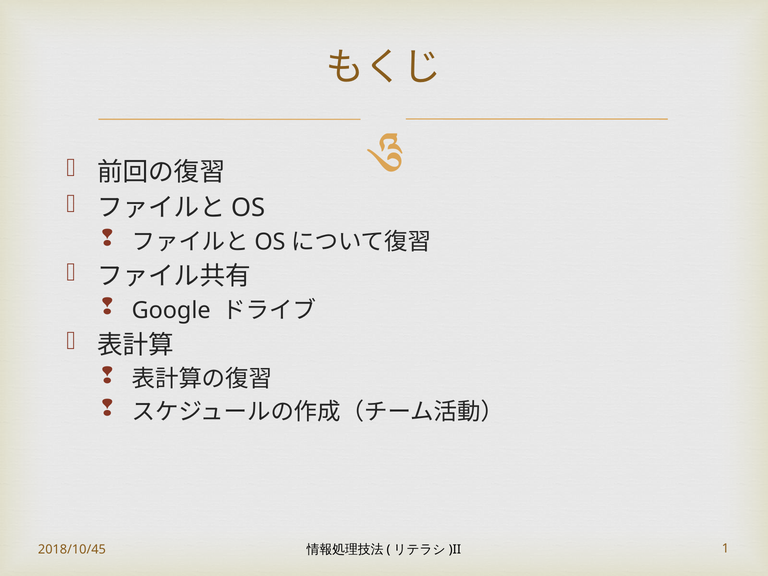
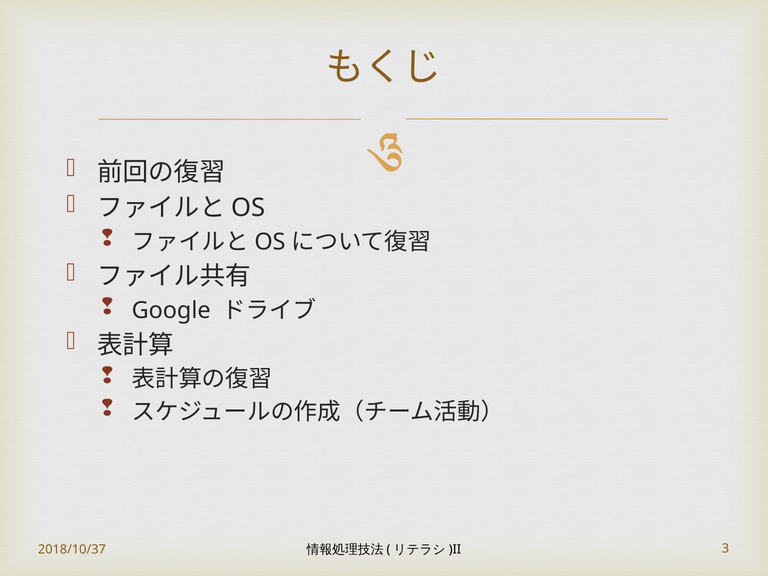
2018/10/45: 2018/10/45 -> 2018/10/37 (72, 550)
1: 1 -> 3 (726, 549)
